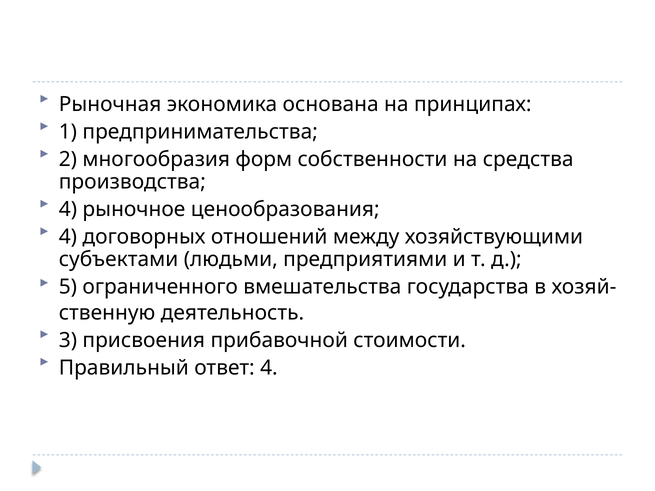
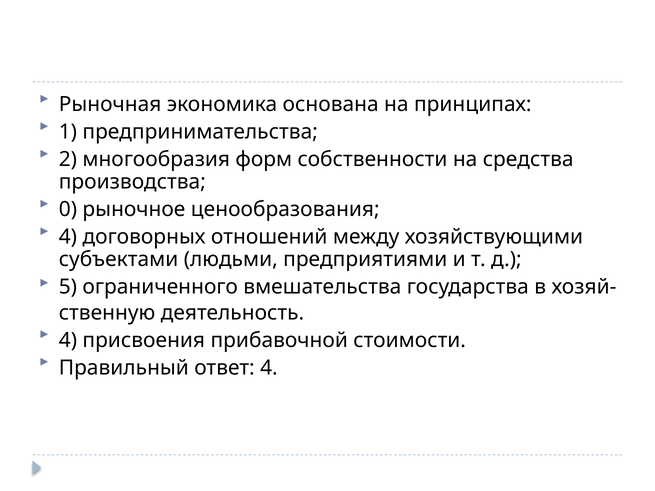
4: 4 -> 0 (68, 210)
3: 3 -> 4 (68, 340)
